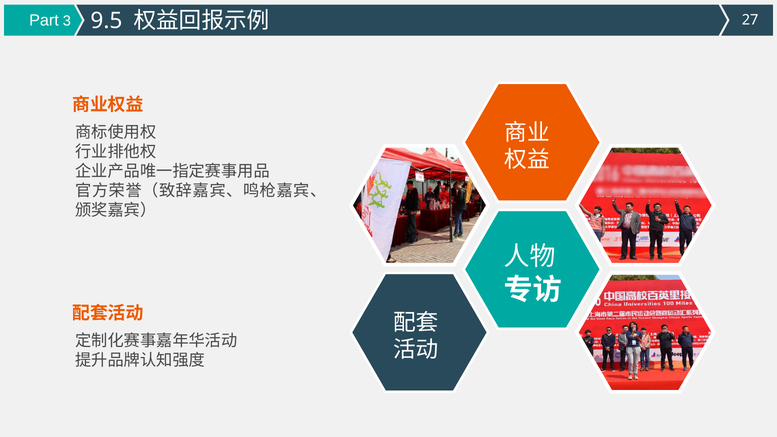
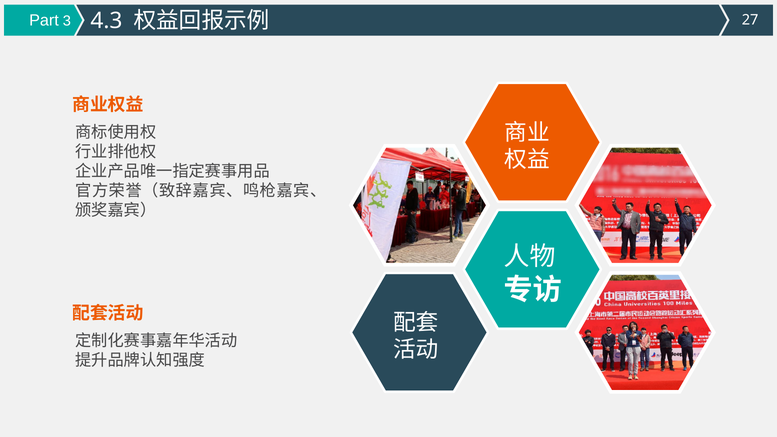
9.5: 9.5 -> 4.3 (106, 21)
